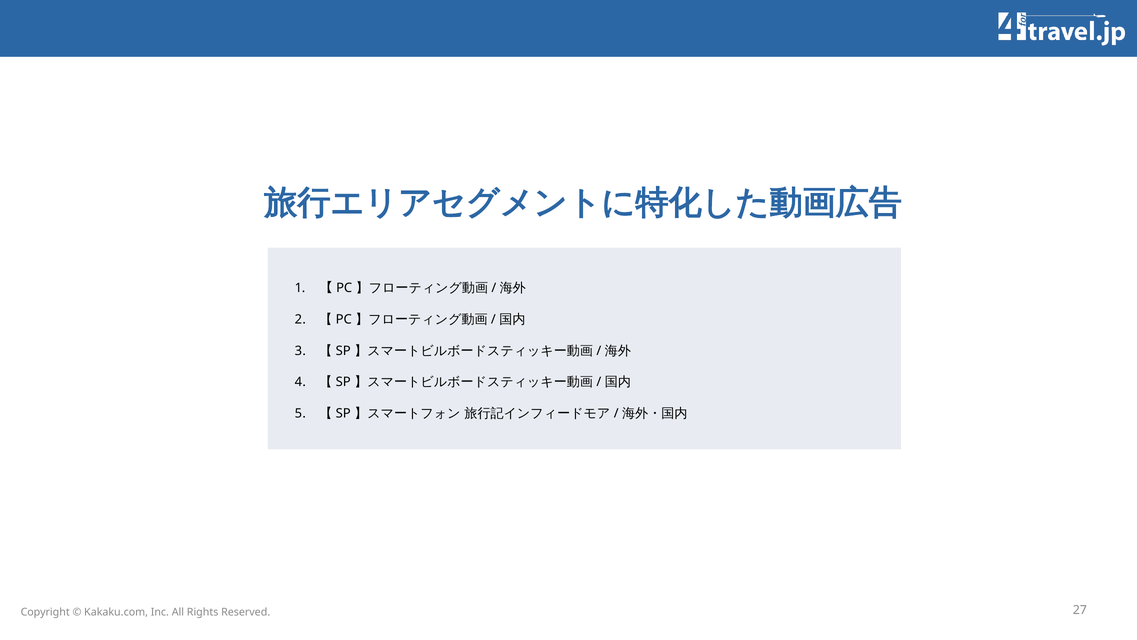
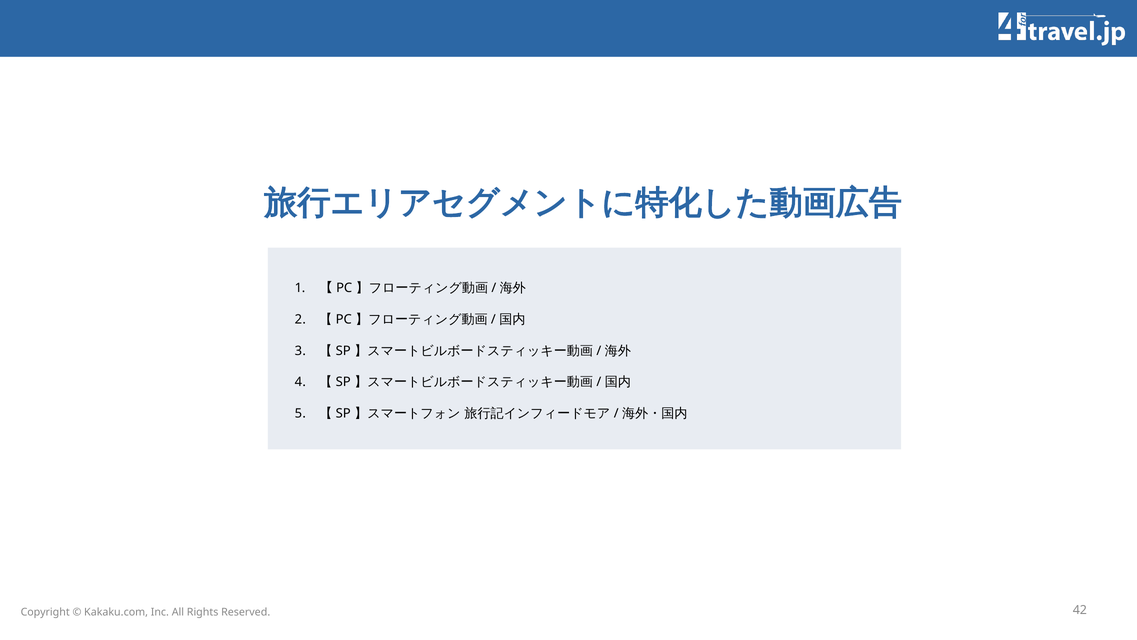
27: 27 -> 42 (1080, 610)
